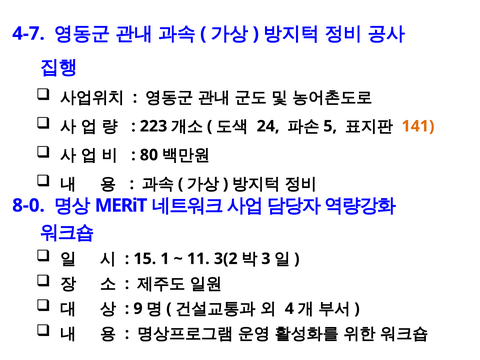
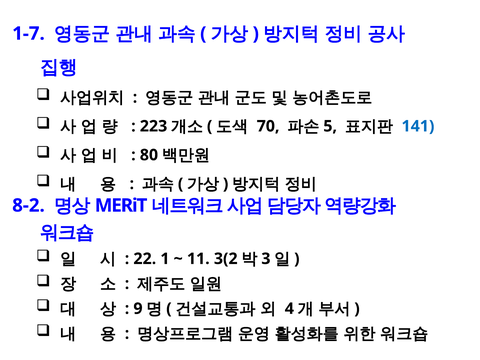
4-7: 4-7 -> 1-7 (28, 34)
24: 24 -> 70 (268, 126)
141 colour: orange -> blue (418, 126)
8-0: 8-0 -> 8-2 (28, 205)
15: 15 -> 22 (145, 259)
